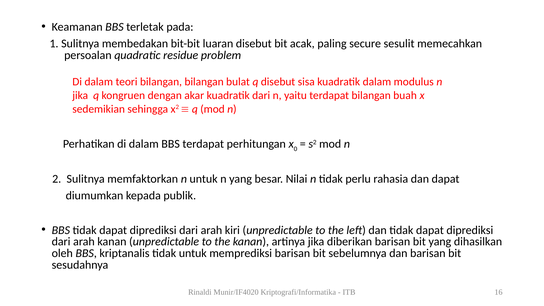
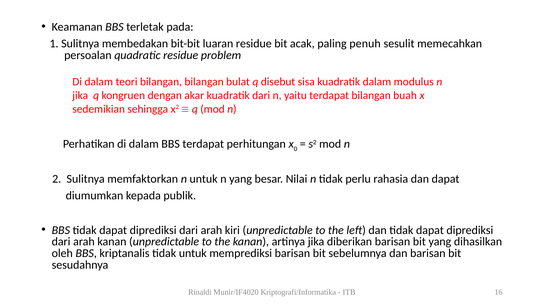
luaran disebut: disebut -> residue (254, 44)
secure: secure -> penuh (365, 44)
